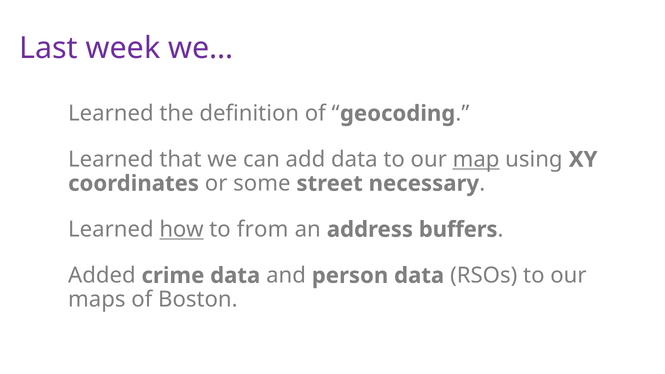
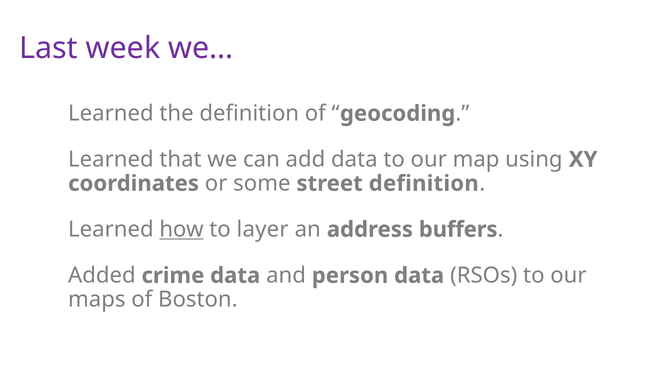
map underline: present -> none (476, 160)
street necessary: necessary -> definition (424, 184)
from: from -> layer (263, 230)
